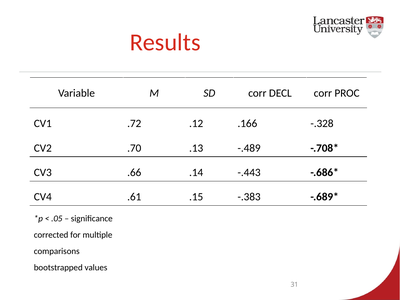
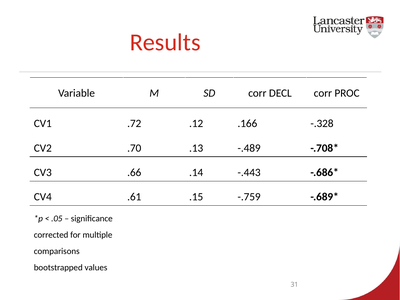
-.383: -.383 -> -.759 (249, 197)
